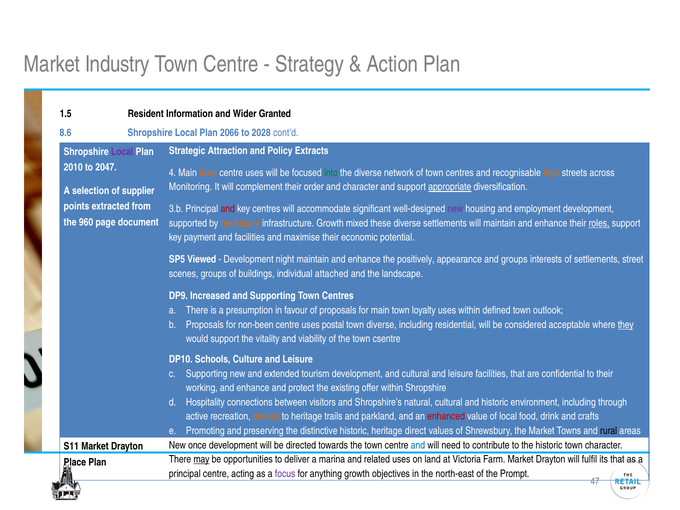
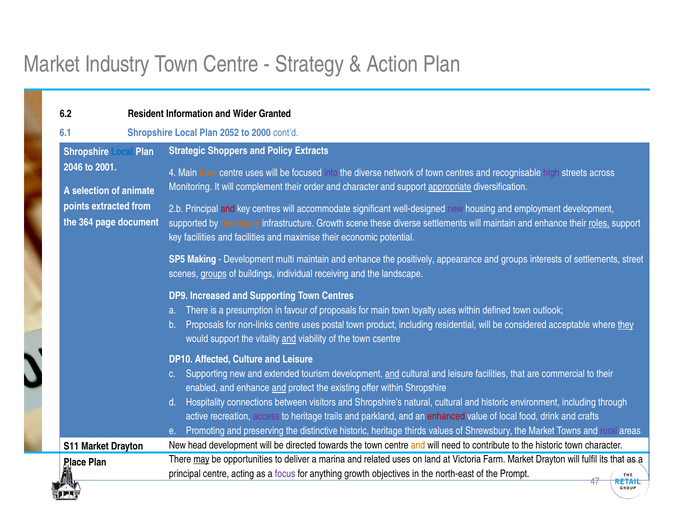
1.5: 1.5 -> 6.2 (66, 114)
8.6: 8.6 -> 6.1 (65, 133)
2066: 2066 -> 2052 (229, 133)
2028: 2028 -> 2000 (261, 133)
Attraction: Attraction -> Shoppers (228, 151)
Local colour: purple -> blue (122, 152)
2010: 2010 -> 2046 (73, 167)
2047: 2047 -> 2001 (106, 167)
into colour: green -> purple (331, 173)
high colour: orange -> purple (551, 173)
supplier: supplier -> animate (138, 191)
3.b: 3.b -> 2.b (176, 209)
960: 960 -> 364 (86, 222)
mixed: mixed -> scene (357, 223)
key payment: payment -> facilities (200, 237)
Viewed: Viewed -> Making (202, 259)
night: night -> multi (285, 259)
groups underline: none -> present (214, 274)
attached: attached -> receiving (332, 274)
non-been: non-been -> non-links (256, 325)
town diverse: diverse -> product (382, 325)
and underline: none -> present (289, 339)
Schools: Schools -> Affected (213, 359)
and underline: none -> present (392, 374)
confidential: confidential -> commercial (563, 374)
working: working -> enabled (202, 388)
and underline: none -> present (279, 388)
access colour: orange -> purple (266, 417)
direct: direct -> thirds (415, 431)
rural colour: black -> purple (609, 431)
once: once -> head (197, 445)
and colour: blue -> orange (418, 445)
